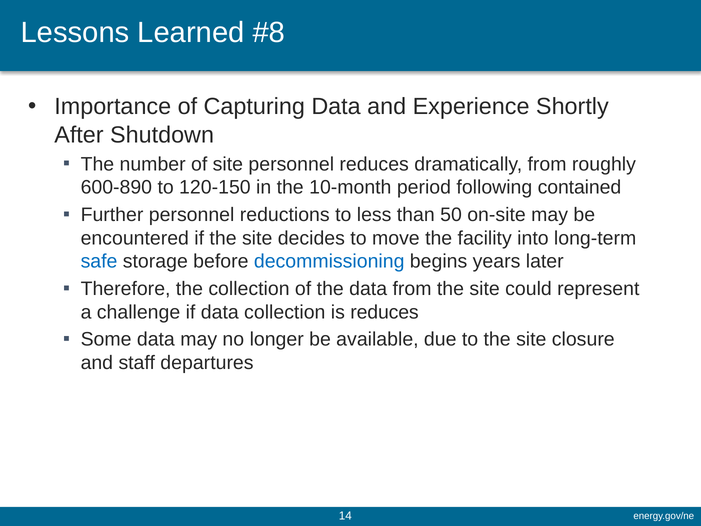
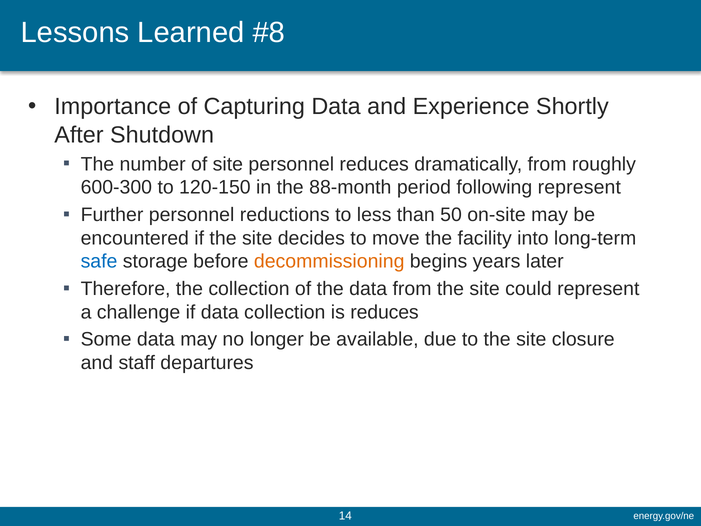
600-890: 600-890 -> 600-300 (116, 187)
10-month: 10-month -> 88-month (350, 187)
following contained: contained -> represent (579, 187)
decommissioning colour: blue -> orange (329, 261)
